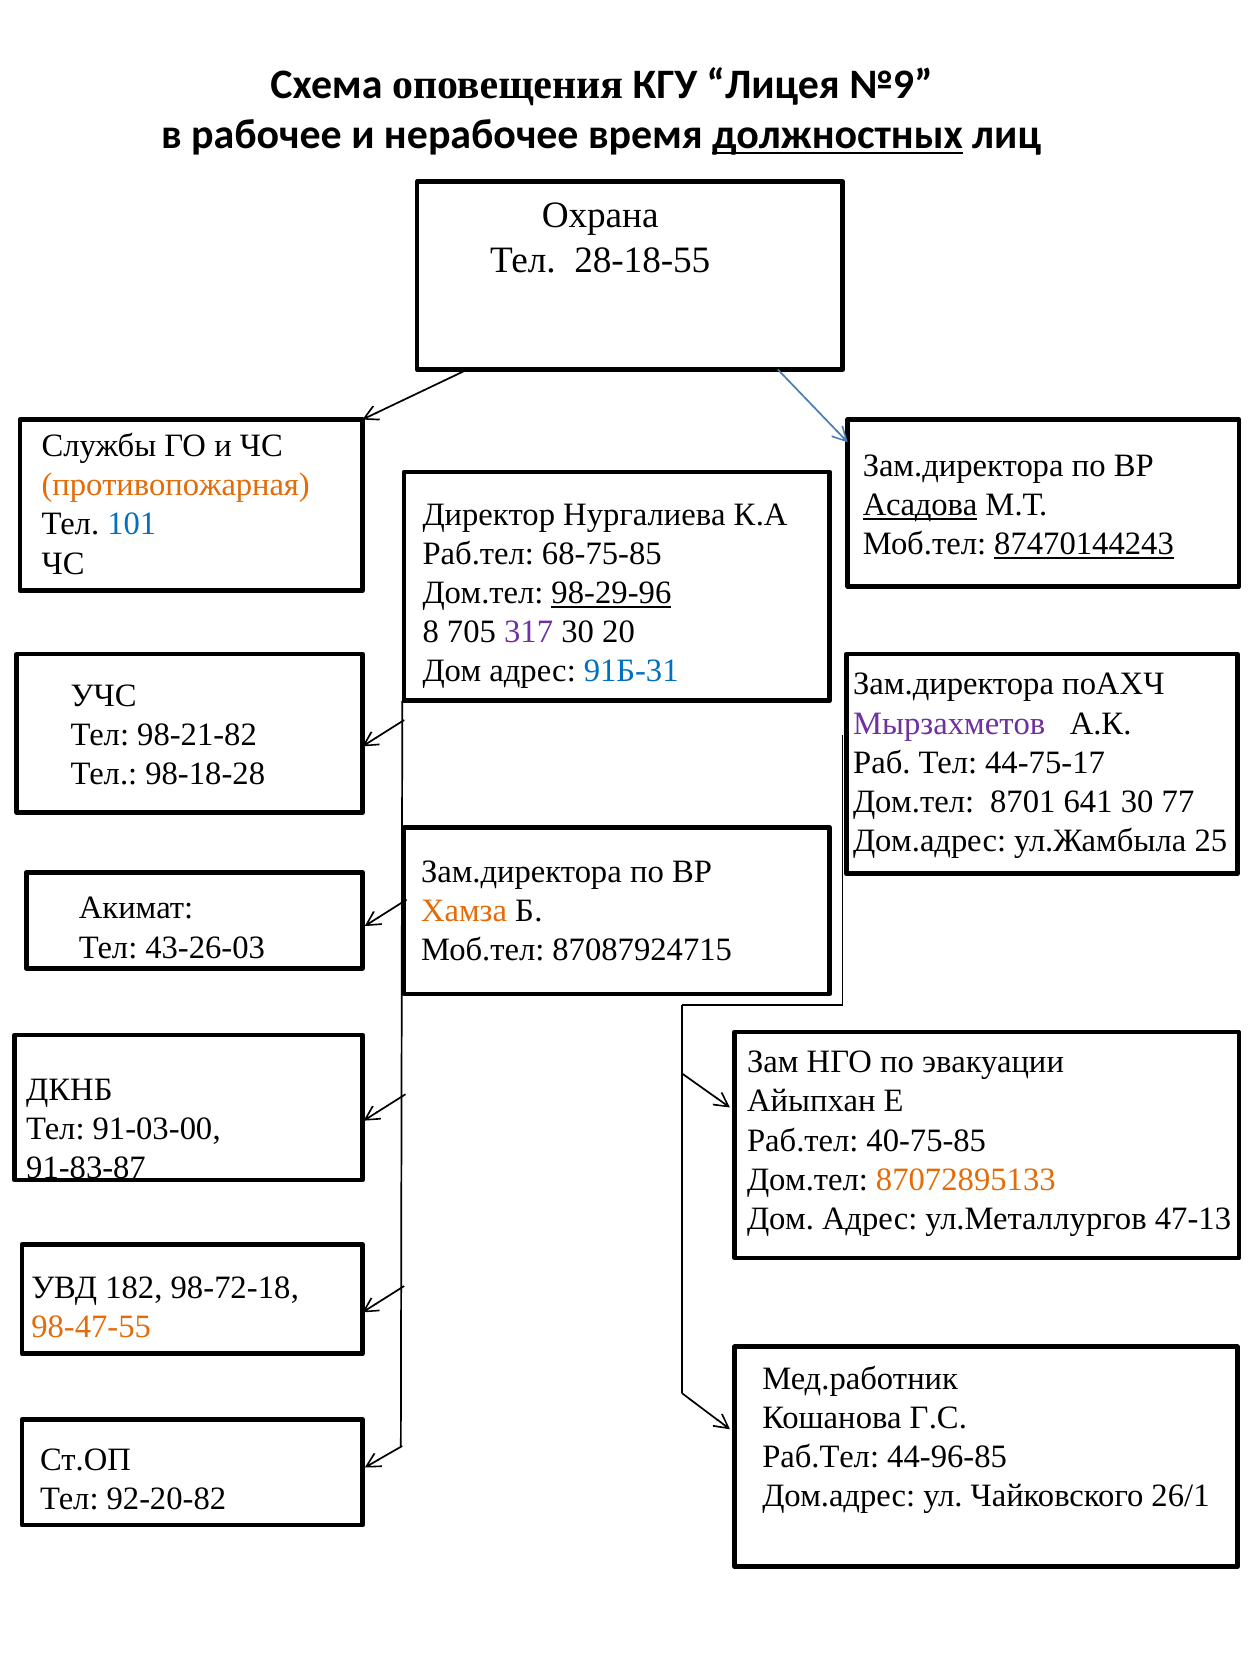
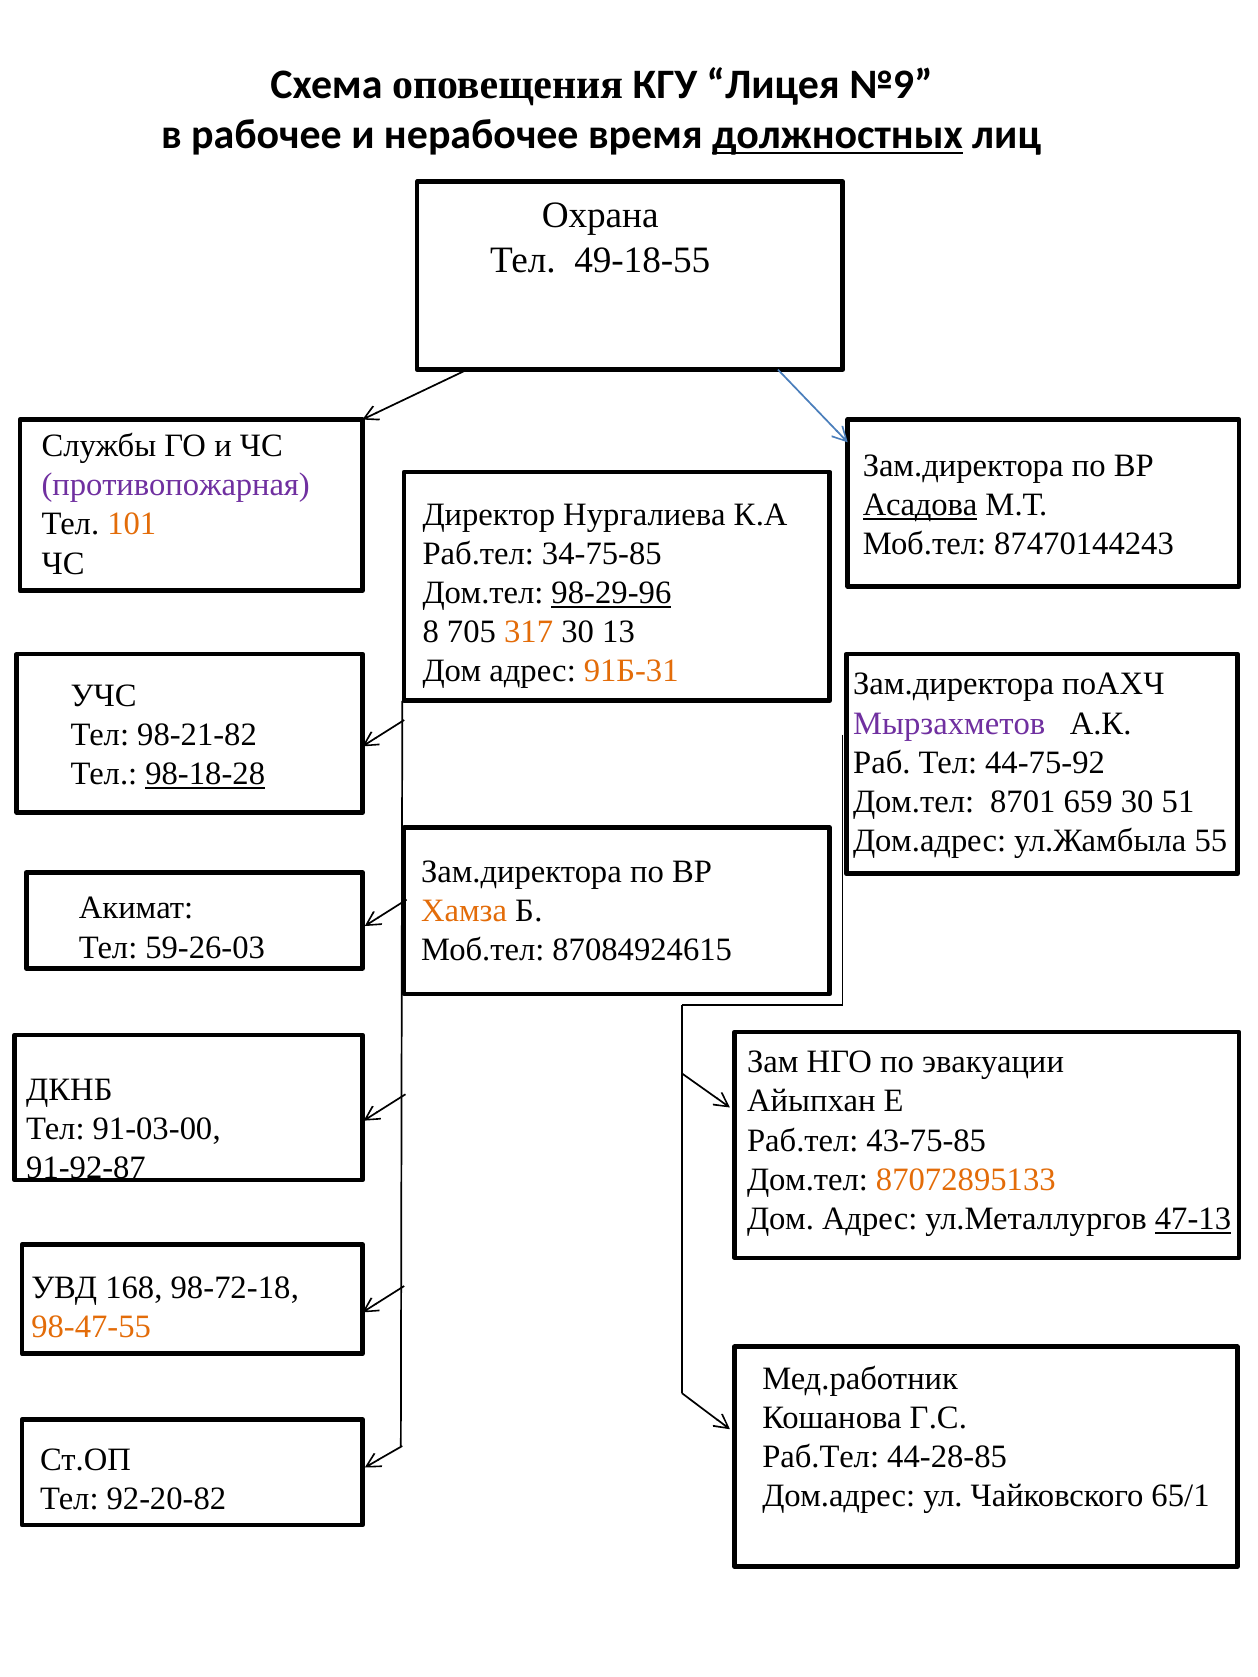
28-18-55: 28-18-55 -> 49-18-55 (642, 260)
противопожарная colour: orange -> purple (176, 485)
101 colour: blue -> orange (132, 524)
87470144243 underline: present -> none (1084, 544)
68-75-85: 68-75-85 -> 34-75-85 (602, 554)
317 colour: purple -> orange (529, 632)
20: 20 -> 13 (619, 632)
91Б-31 colour: blue -> orange (631, 671)
44-75-17: 44-75-17 -> 44-75-92 (1045, 763)
98-18-28 underline: none -> present (205, 774)
641: 641 -> 659 (1088, 802)
77: 77 -> 51 (1178, 802)
25: 25 -> 55 (1211, 841)
43-26-03: 43-26-03 -> 59-26-03 (205, 947)
87087924715: 87087924715 -> 87084924615 (642, 950)
40-75-85: 40-75-85 -> 43-75-85 (926, 1141)
91-83-87: 91-83-87 -> 91-92-87 (86, 1168)
47-13 underline: none -> present (1193, 1219)
182: 182 -> 168 (134, 1288)
44-96-85: 44-96-85 -> 44-28-85 (947, 1457)
26/1: 26/1 -> 65/1 (1181, 1496)
